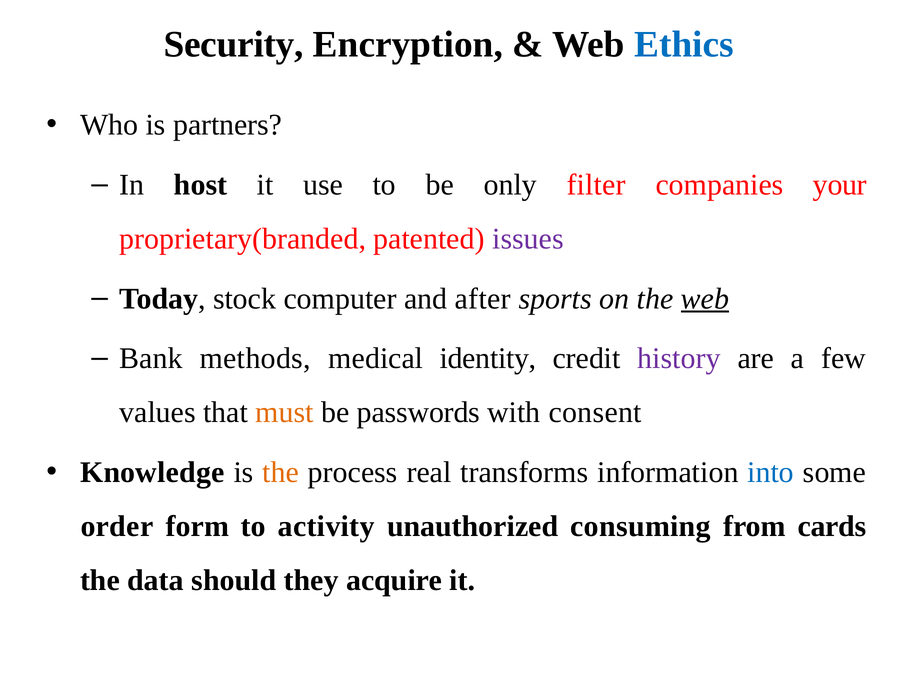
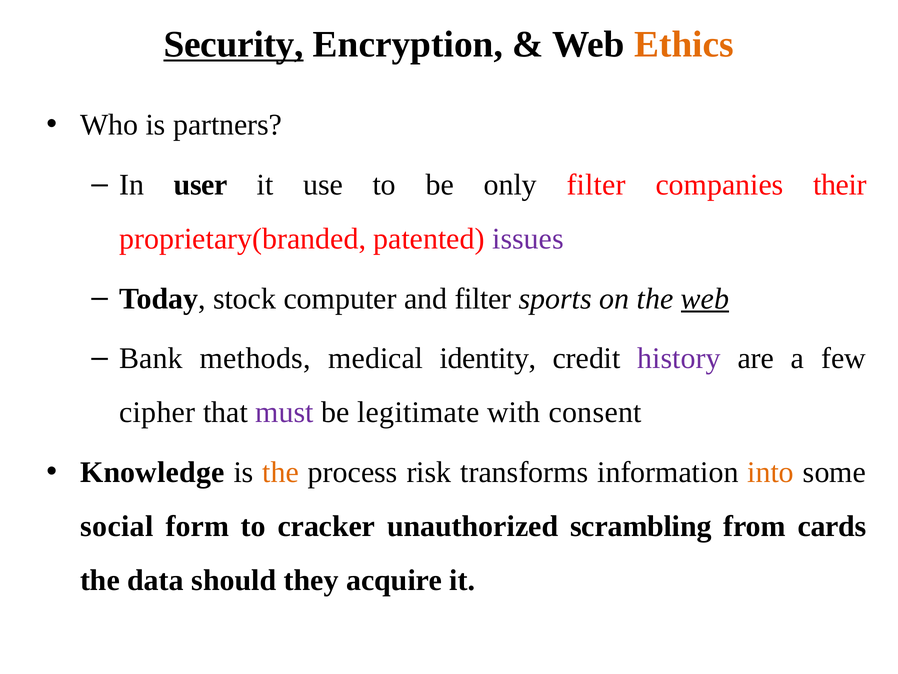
Security underline: none -> present (234, 44)
Ethics colour: blue -> orange (684, 44)
host: host -> user (201, 185)
your: your -> their (840, 185)
and after: after -> filter (483, 298)
values: values -> cipher (157, 412)
must colour: orange -> purple (285, 412)
passwords: passwords -> legitimate (418, 412)
real: real -> risk (429, 472)
into colour: blue -> orange (771, 472)
order: order -> social (117, 526)
activity: activity -> cracker (326, 526)
consuming: consuming -> scrambling (641, 526)
